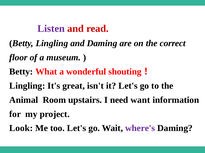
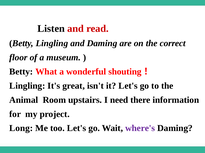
Listen colour: purple -> black (51, 29)
want: want -> there (140, 100)
Look: Look -> Long (21, 129)
